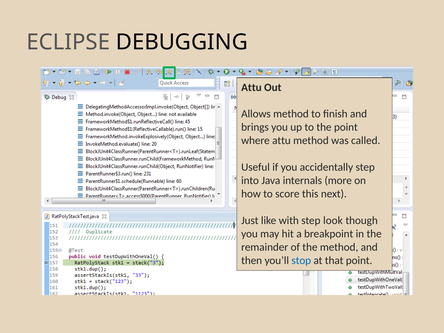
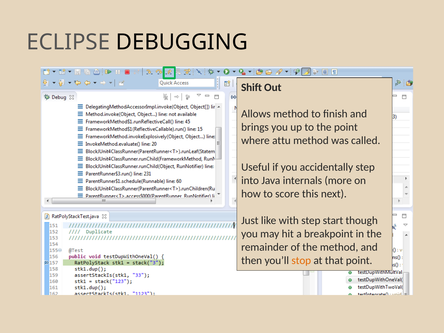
Attu: Attu -> Shift (252, 87)
look: look -> start (333, 221)
stop colour: blue -> orange (301, 260)
